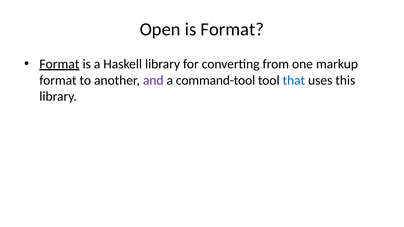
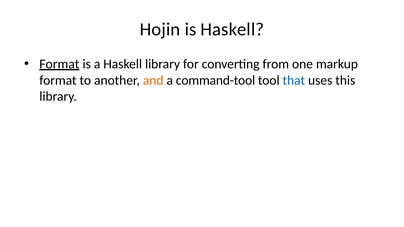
Open: Open -> Hojin (160, 29)
is Format: Format -> Haskell (232, 29)
and colour: purple -> orange (153, 81)
